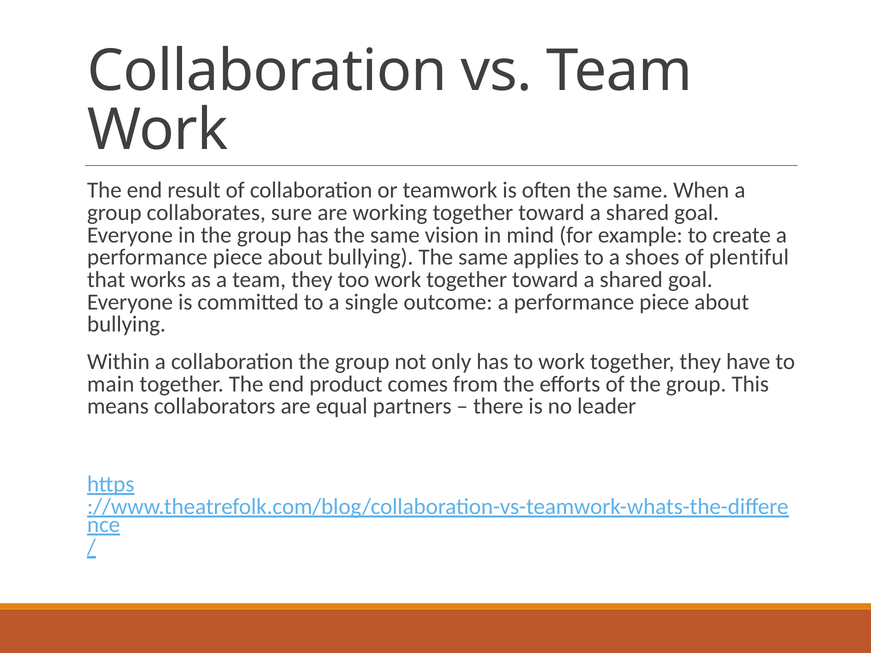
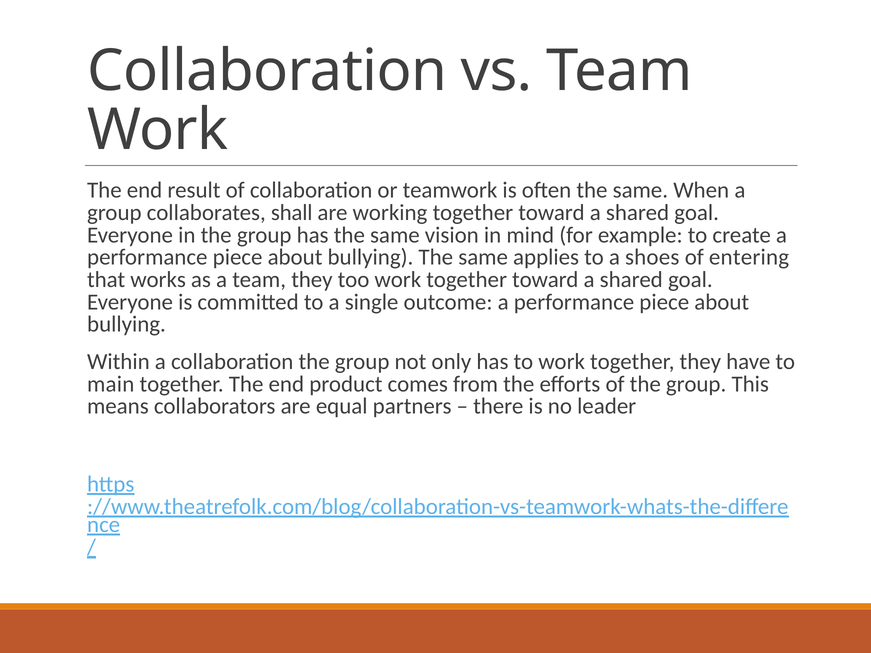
sure: sure -> shall (292, 213)
plentiful: plentiful -> entering (749, 257)
